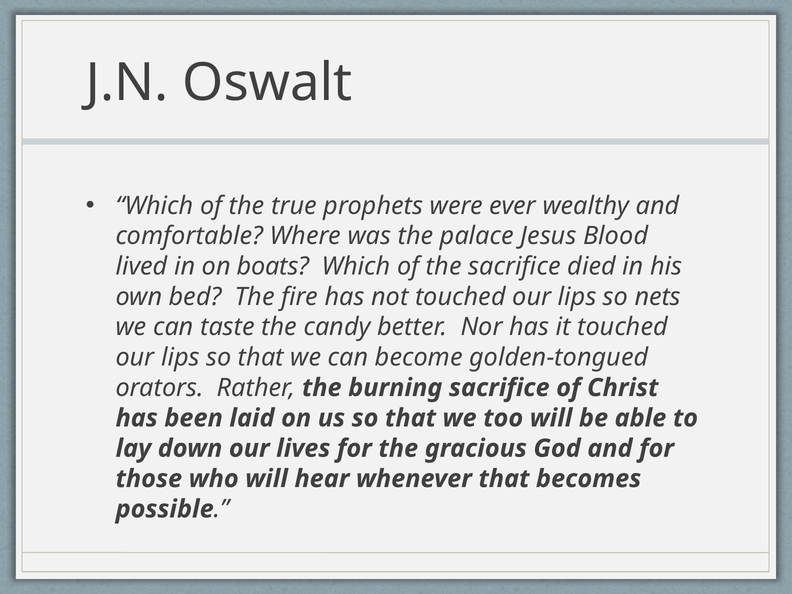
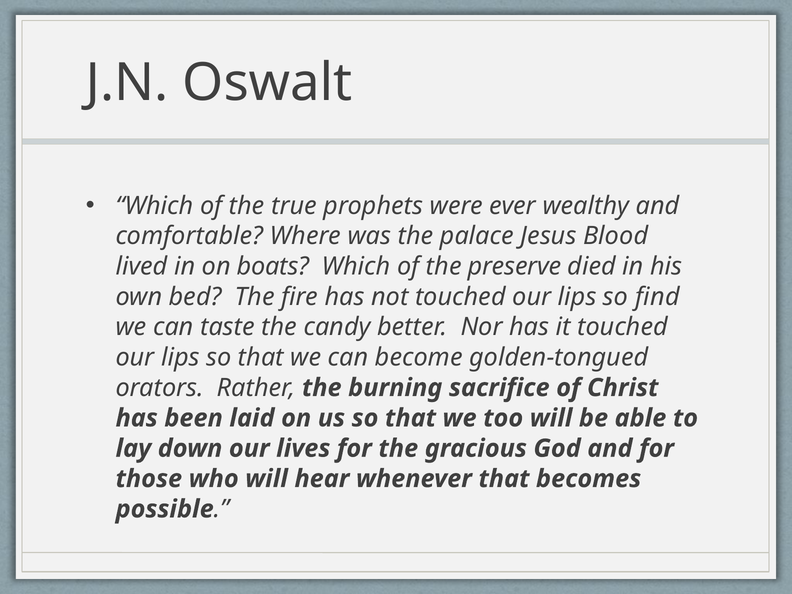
the sacrifice: sacrifice -> preserve (515, 266)
nets: nets -> find (657, 297)
